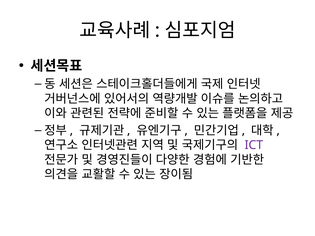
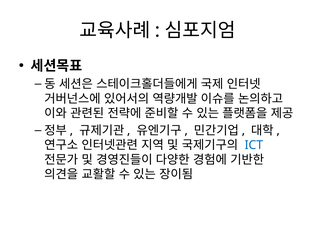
ICT colour: purple -> blue (254, 145)
